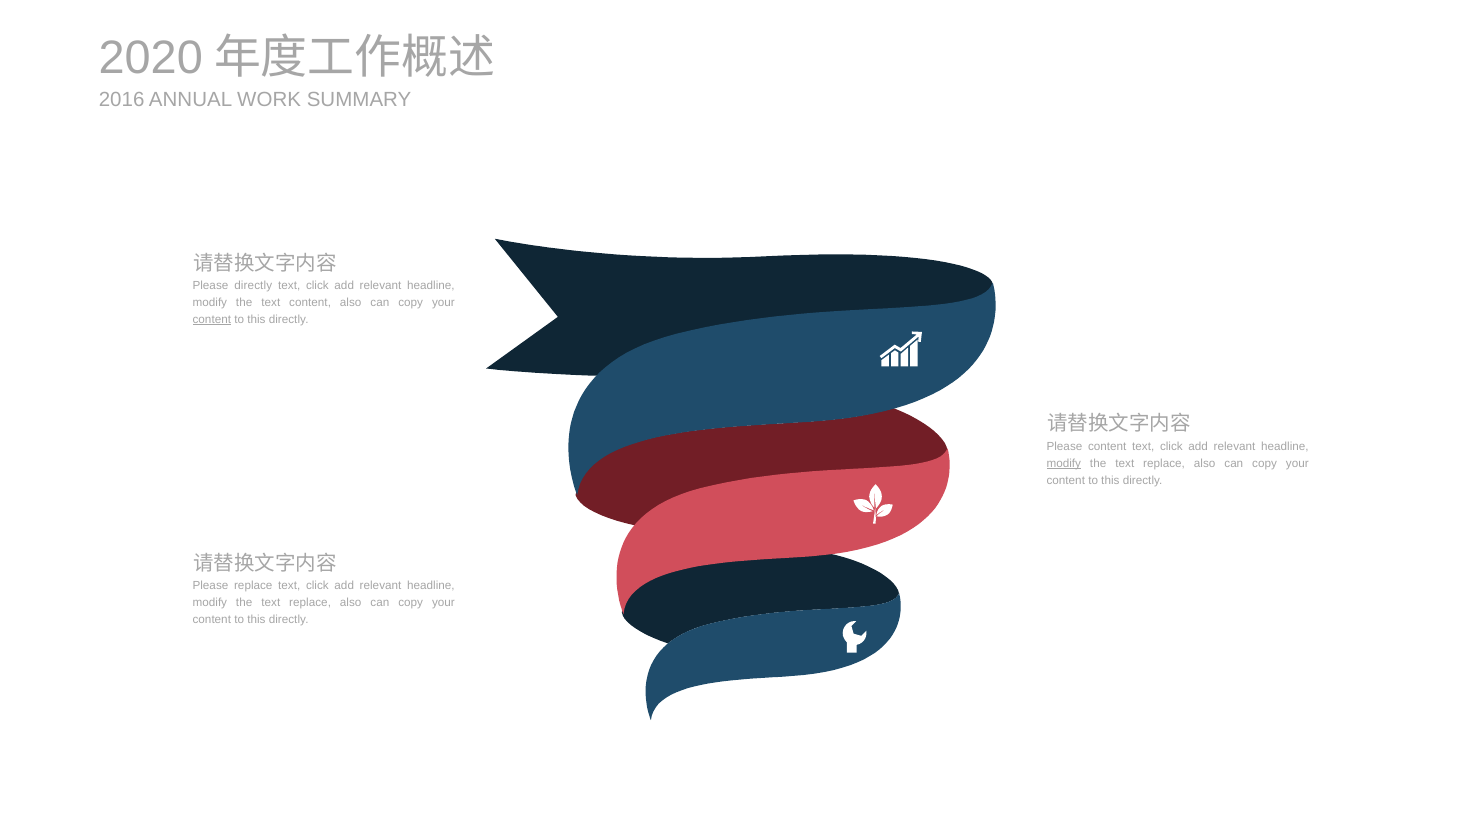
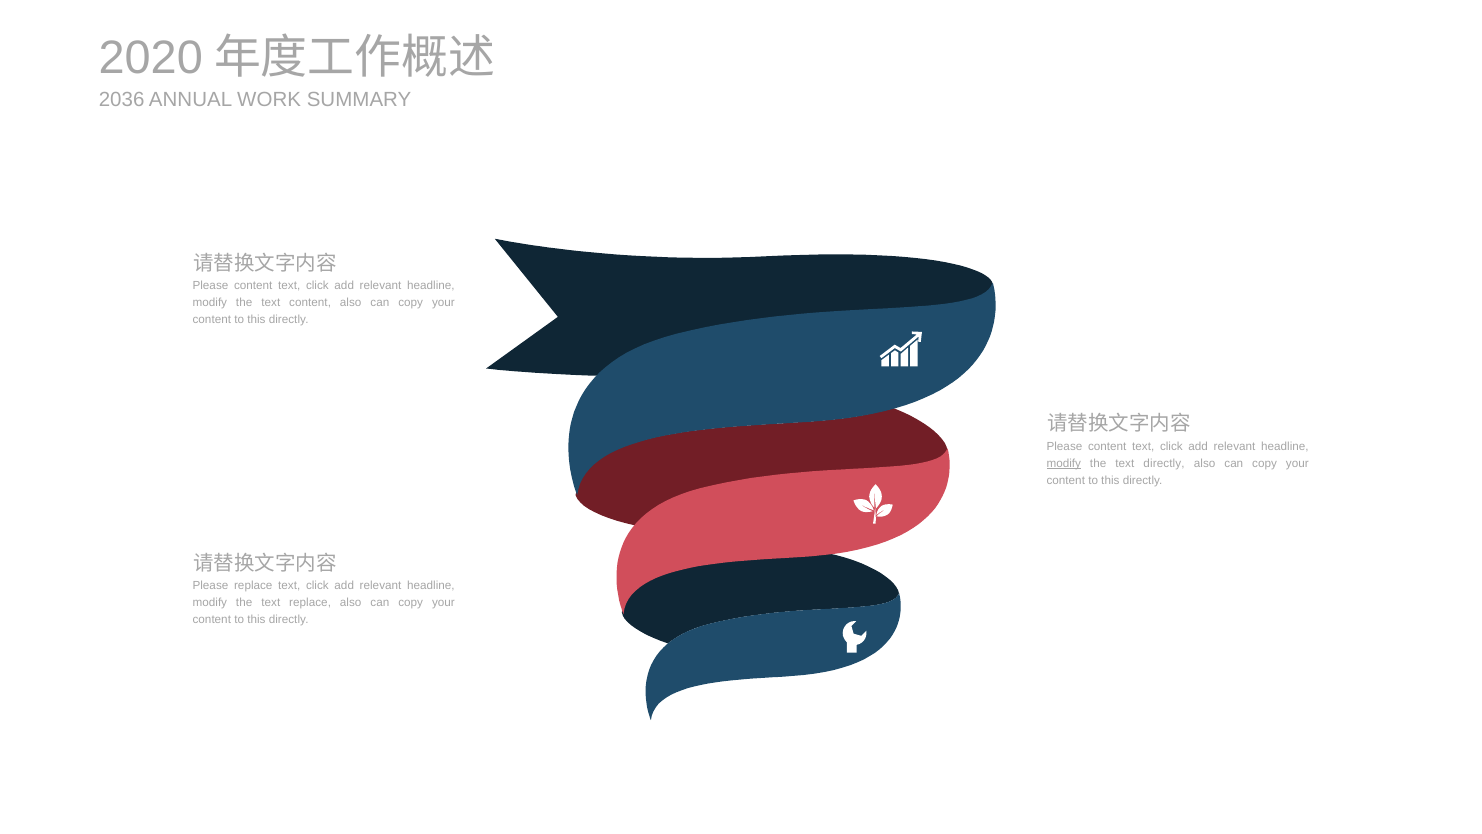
2016: 2016 -> 2036 (122, 99)
directly: directly -> content (253, 286)
content underline: present -> none (212, 319)
replace: replace -> directly (1164, 463)
